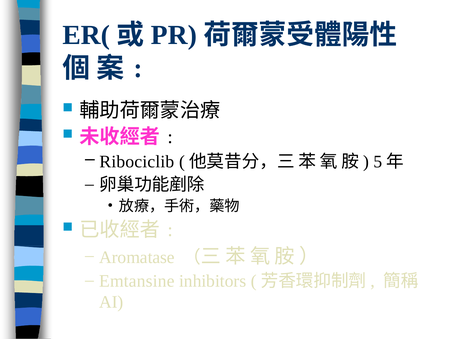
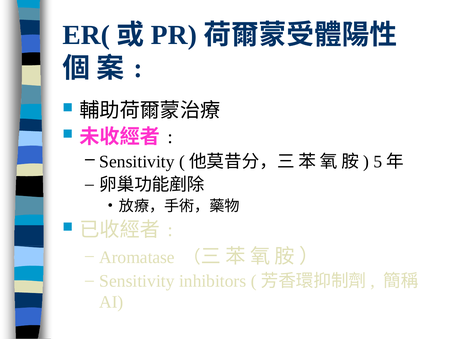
Ribociclib: Ribociclib -> Sensitivity (137, 162)
Emtansine: Emtansine -> Sensitivity (137, 281)
